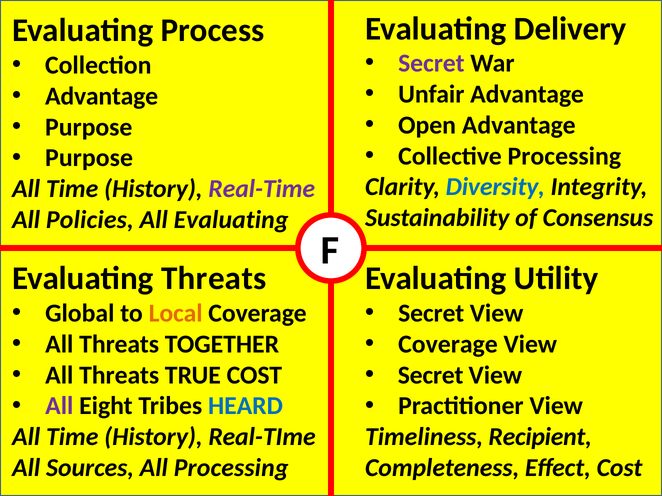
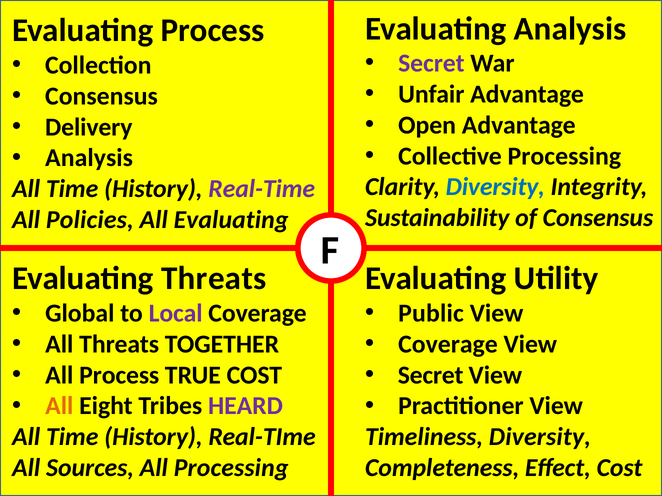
Evaluating Delivery: Delivery -> Analysis (570, 29)
Advantage: Advantage -> Consensus (101, 96)
Purpose: Purpose -> Delivery (89, 127)
Purpose: Purpose -> Analysis (89, 158)
Local colour: orange -> purple (176, 314)
Secret: Secret -> Public (431, 314)
Threats: Threats -> Process (119, 375)
All colour: purple -> orange (59, 406)
HEARD colour: blue -> purple (245, 406)
Timeliness Recipient: Recipient -> Diversity (540, 437)
